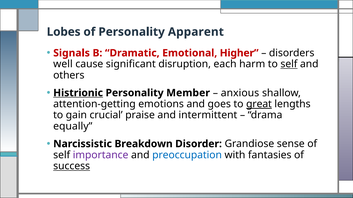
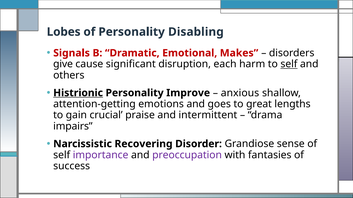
Apparent: Apparent -> Disabling (196, 32)
Higher: Higher -> Makes (239, 53)
well: well -> give (63, 64)
Member: Member -> Improve (188, 93)
great underline: present -> none (259, 104)
equally: equally -> impairs (73, 127)
Breakdown: Breakdown -> Recovering (144, 144)
preoccupation colour: blue -> purple (187, 155)
success underline: present -> none (72, 167)
